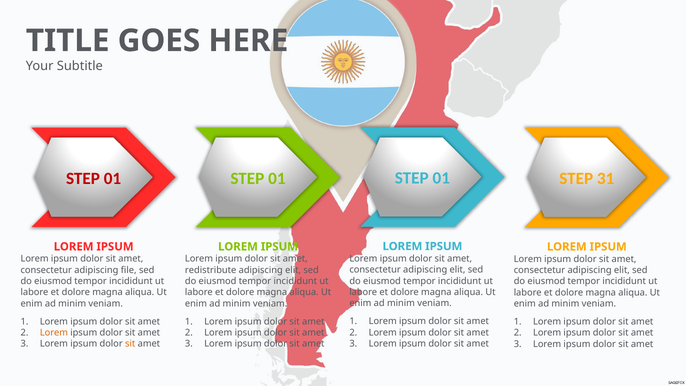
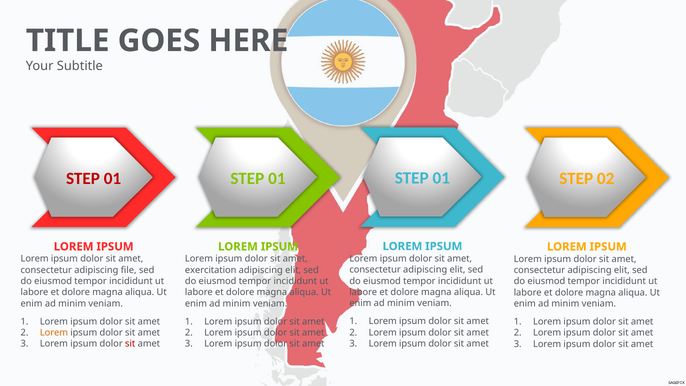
31: 31 -> 02 (606, 179)
redistribute: redistribute -> exercitation (211, 270)
sit colour: orange -> red (130, 344)
